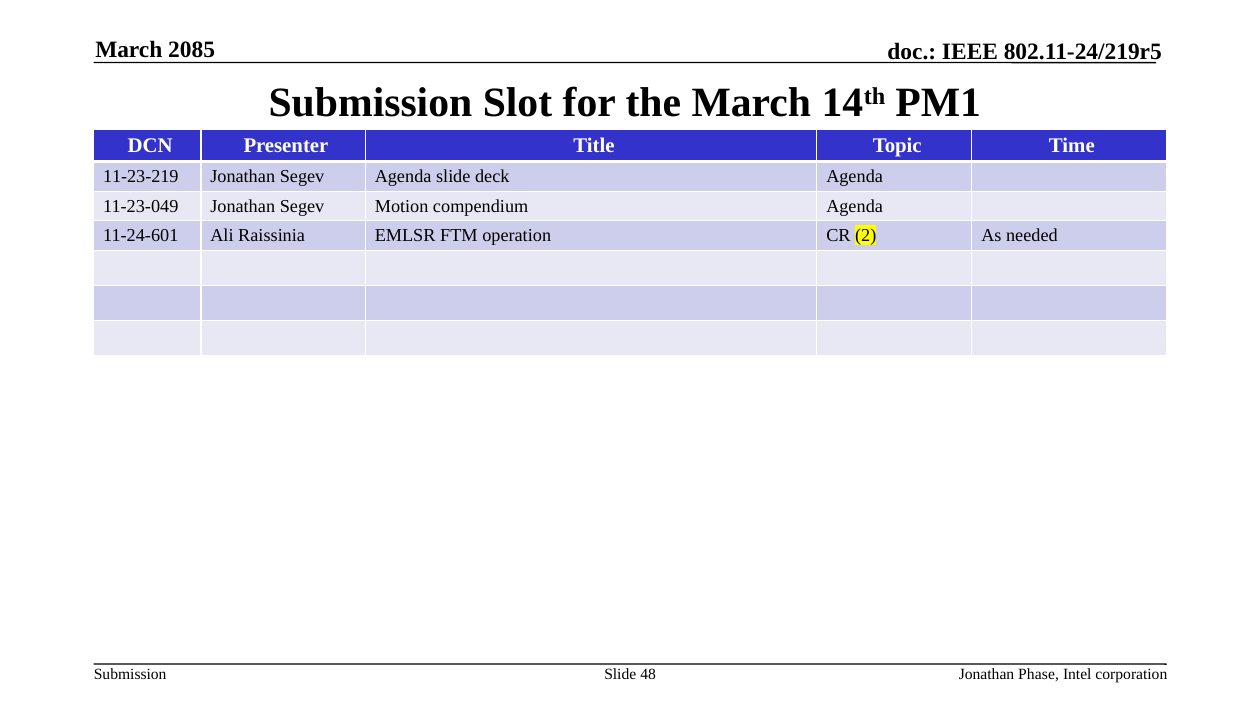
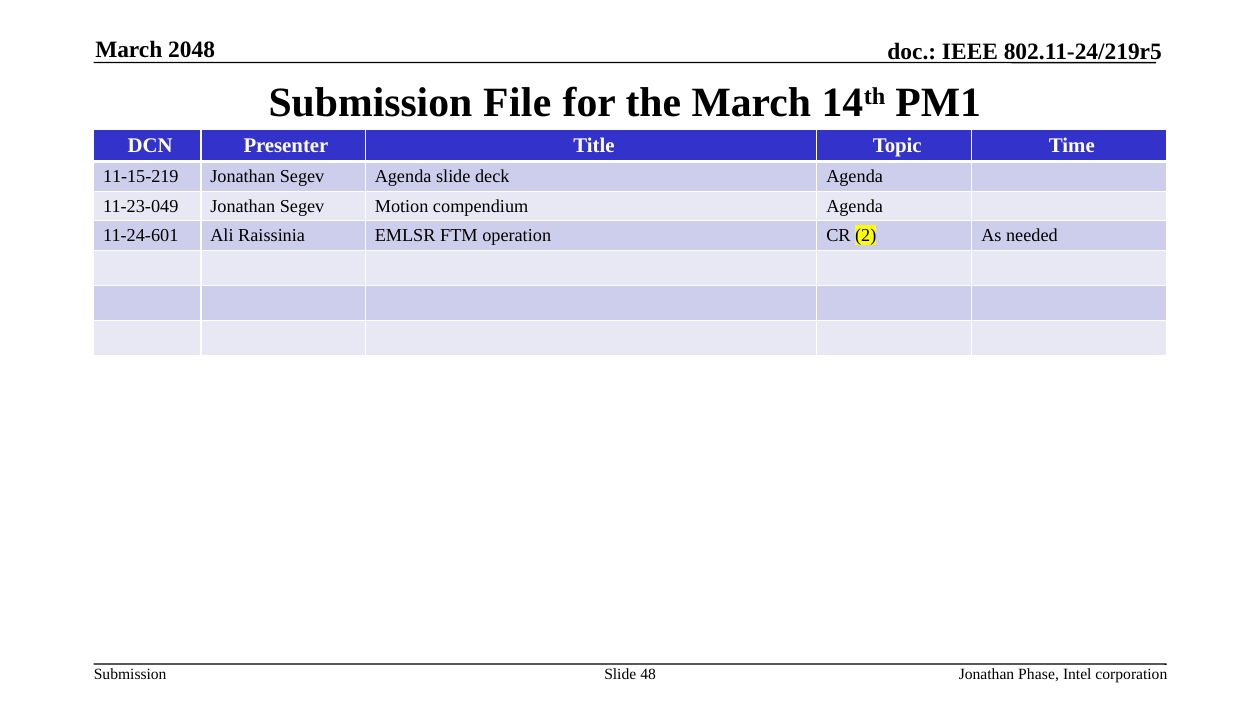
2085: 2085 -> 2048 (192, 50)
Slot: Slot -> File (517, 103)
11-23-219: 11-23-219 -> 11-15-219 (141, 177)
